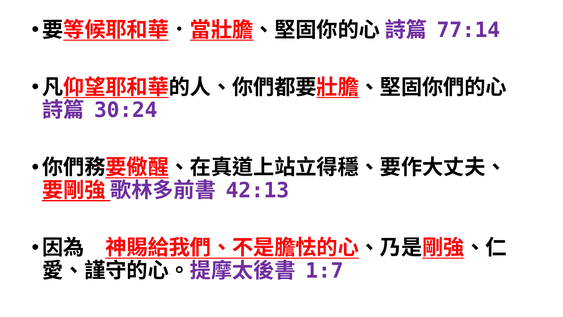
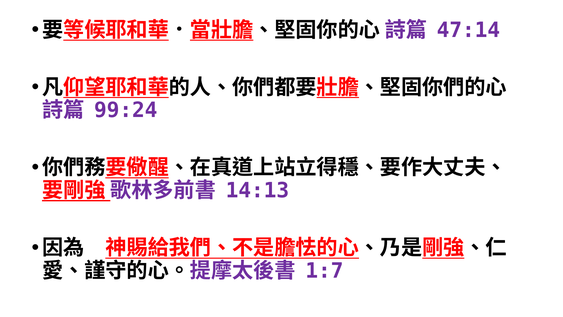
77:14: 77:14 -> 47:14 (469, 30)
30:24: 30:24 -> 99:24 (126, 110)
42:13: 42:13 -> 14:13 (257, 190)
